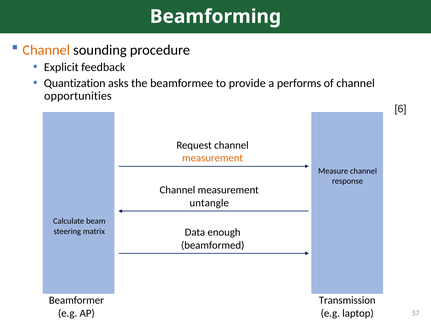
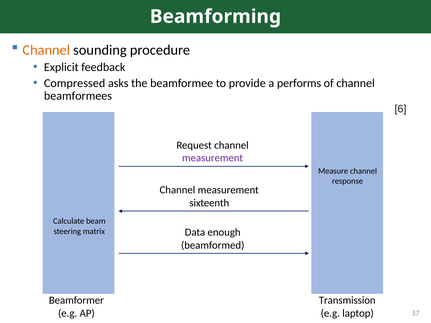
Quantization: Quantization -> Compressed (75, 83)
opportunities: opportunities -> beamformees (78, 96)
measurement colour: orange -> purple (213, 158)
untangle: untangle -> sixteenth (209, 203)
